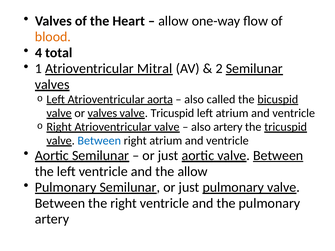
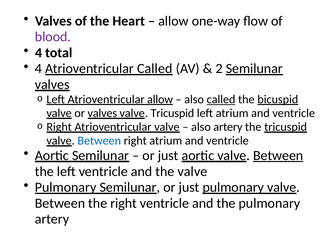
blood colour: orange -> purple (53, 37)
1: 1 -> 4 (38, 69)
Atrioventricular Mitral: Mitral -> Called (155, 69)
Atrioventricular aorta: aorta -> allow (160, 99)
called underline: none -> present (221, 99)
the allow: allow -> valve (192, 172)
